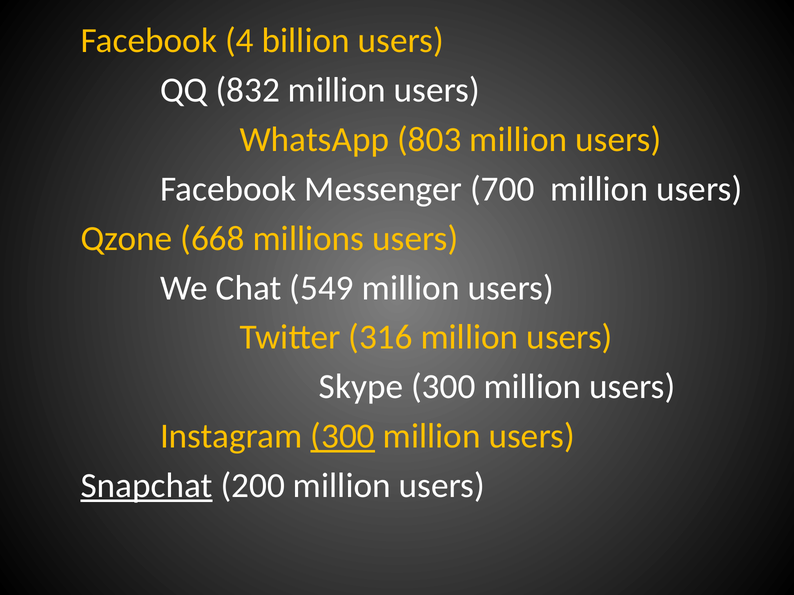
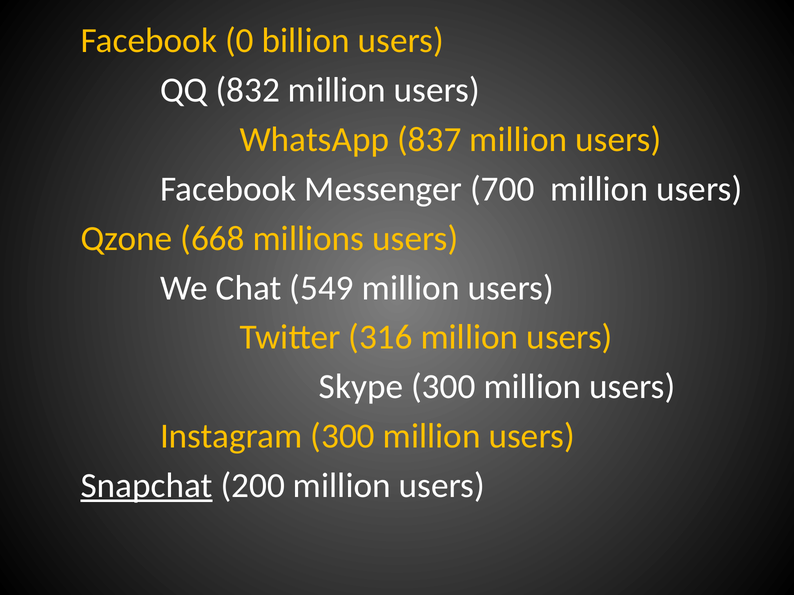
4: 4 -> 0 (239, 41)
803: 803 -> 837 (429, 140)
300 underline: present -> none (343, 436)
